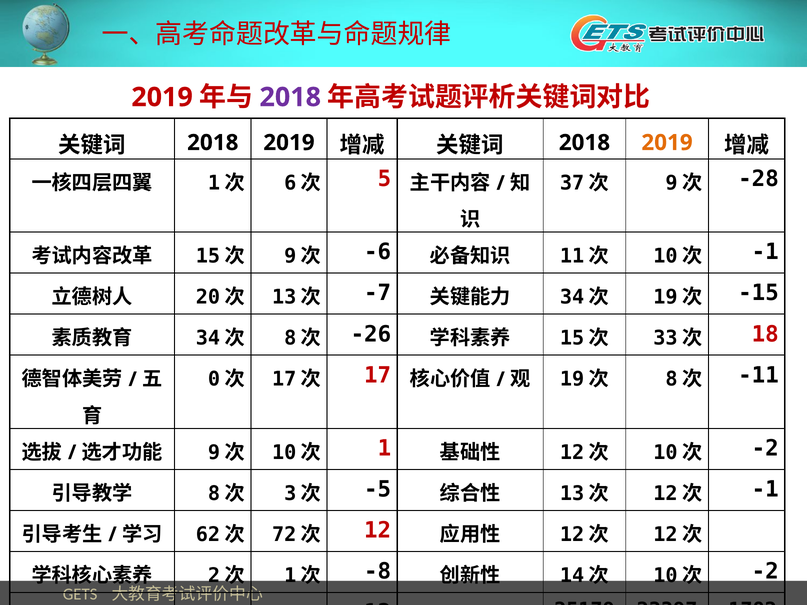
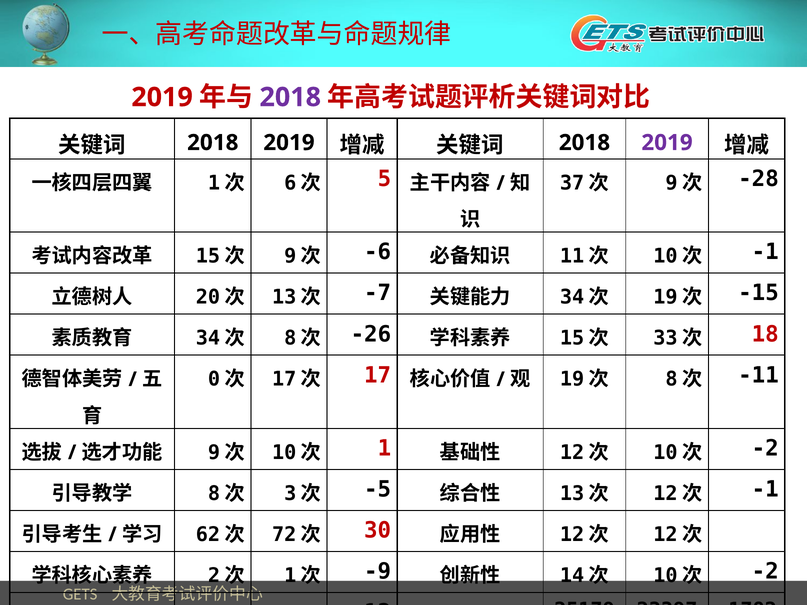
2019 colour: orange -> purple (667, 143)
12: 12 -> 30 (378, 531)
-8: -8 -> -9 (378, 572)
